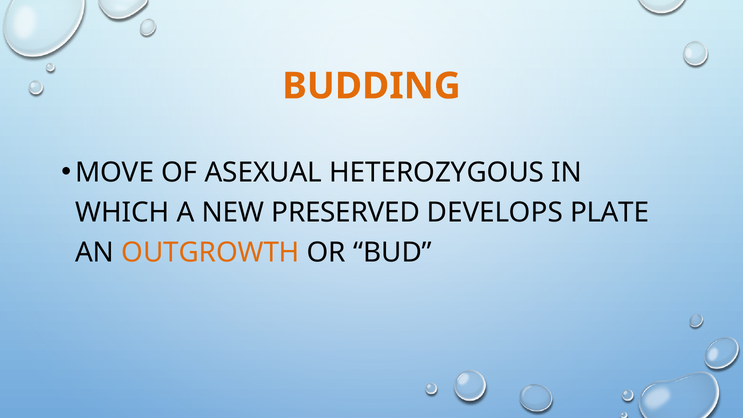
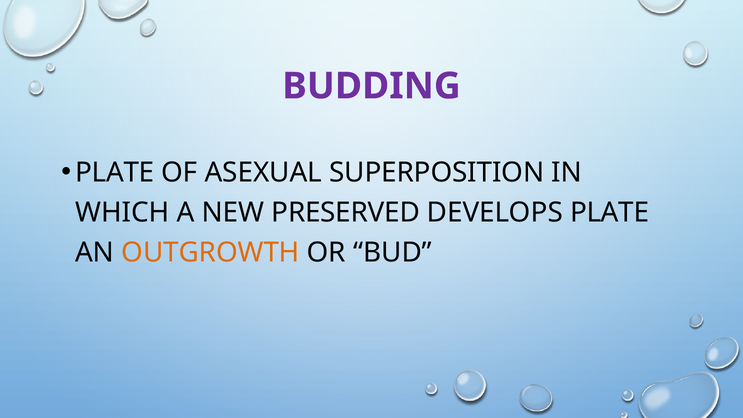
BUDDING colour: orange -> purple (371, 86)
MOVE: MOVE -> PLATE (115, 172)
HETEROZYGOUS: HETEROZYGOUS -> SUPERPOSITION (437, 172)
